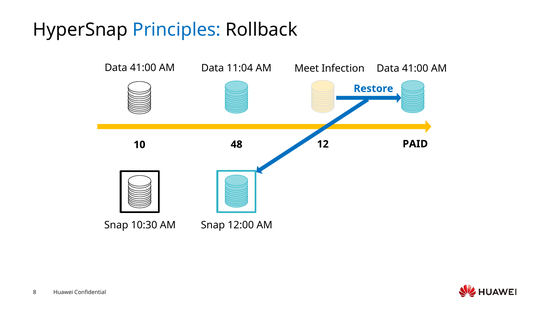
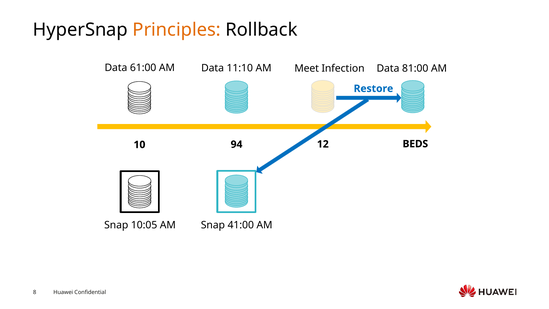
Principles colour: blue -> orange (177, 30)
41:00: 41:00 -> 61:00 (143, 68)
11:04: 11:04 -> 11:10 (240, 68)
Infection Data 41:00: 41:00 -> 81:00 (415, 68)
PAID: PAID -> BEDS (415, 144)
48: 48 -> 94 (237, 144)
10:30: 10:30 -> 10:05 (144, 225)
12:00: 12:00 -> 41:00 (241, 225)
